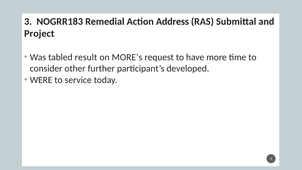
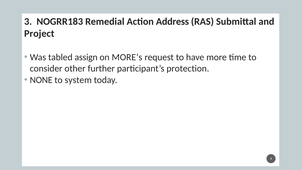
result: result -> assign (86, 57)
developed: developed -> protection (188, 69)
WERE: WERE -> NONE (41, 80)
service: service -> system (78, 80)
